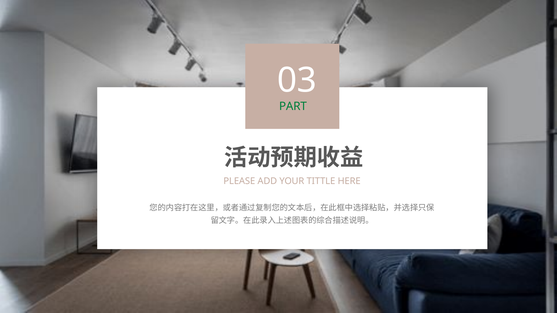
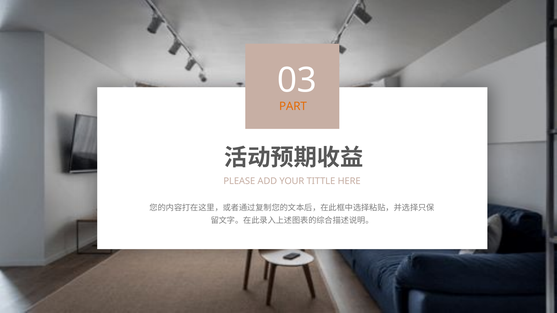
PART colour: green -> orange (293, 107)
